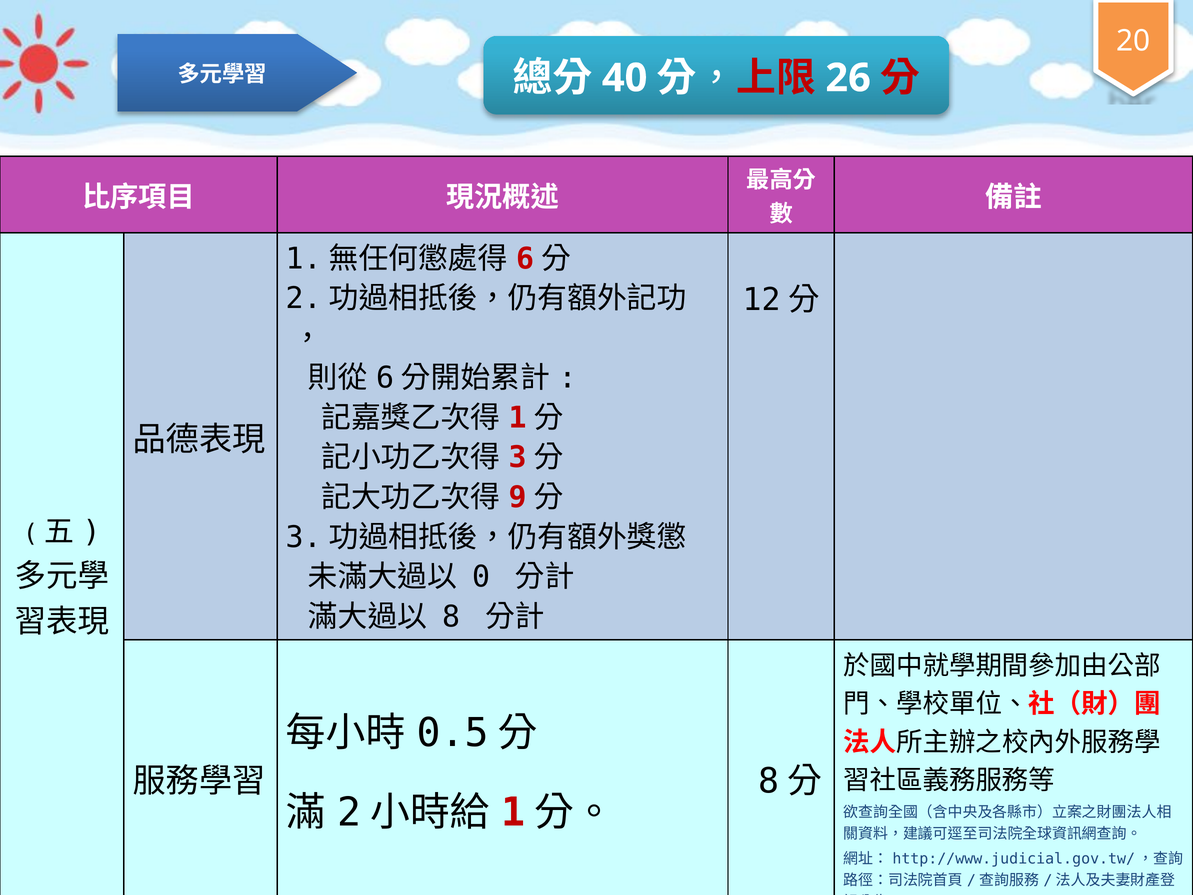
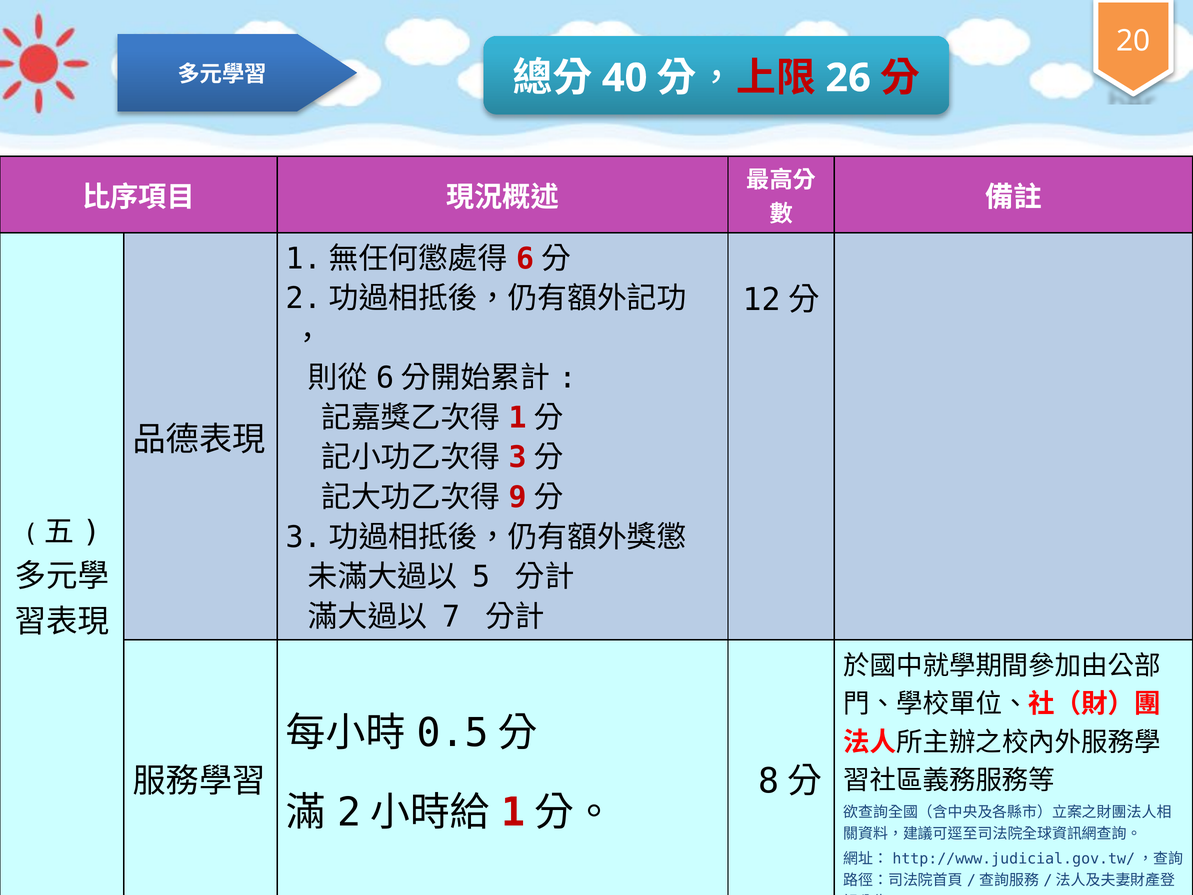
0: 0 -> 5 (481, 577)
8: 8 -> 7 (451, 617)
